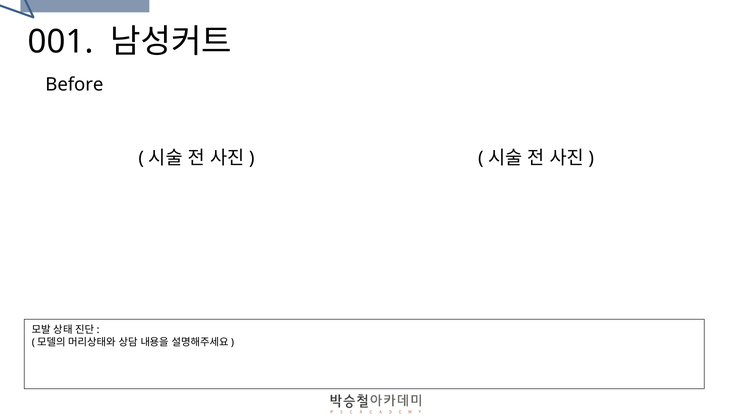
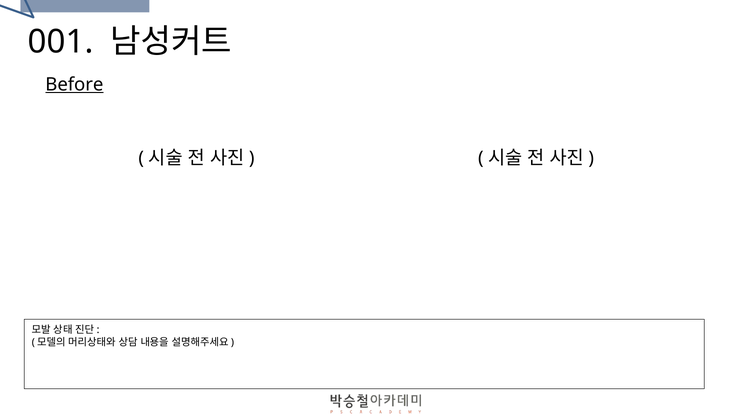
Before underline: none -> present (74, 85)
